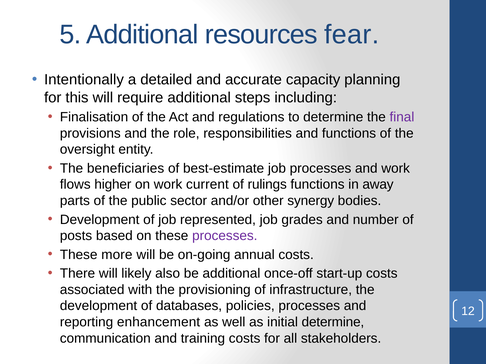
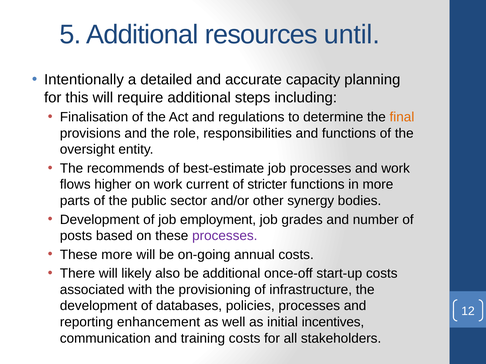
fear: fear -> until (352, 34)
final colour: purple -> orange (402, 117)
beneficiaries: beneficiaries -> recommends (126, 169)
rulings: rulings -> stricter (267, 185)
in away: away -> more (378, 185)
represented: represented -> employment (218, 220)
initial determine: determine -> incentives (333, 323)
